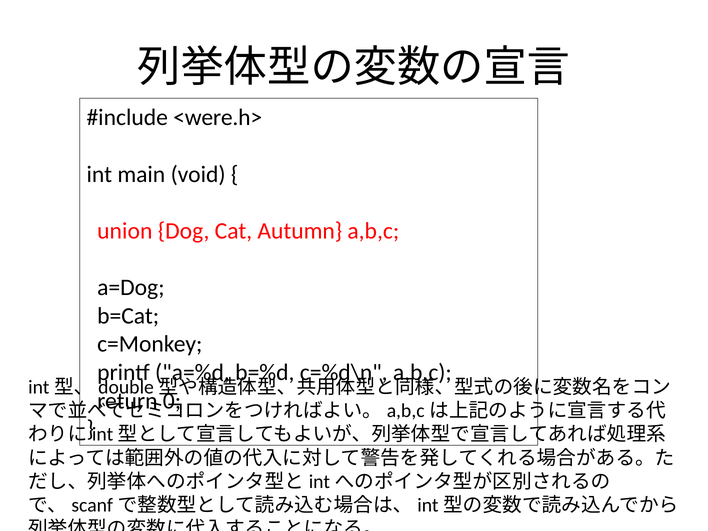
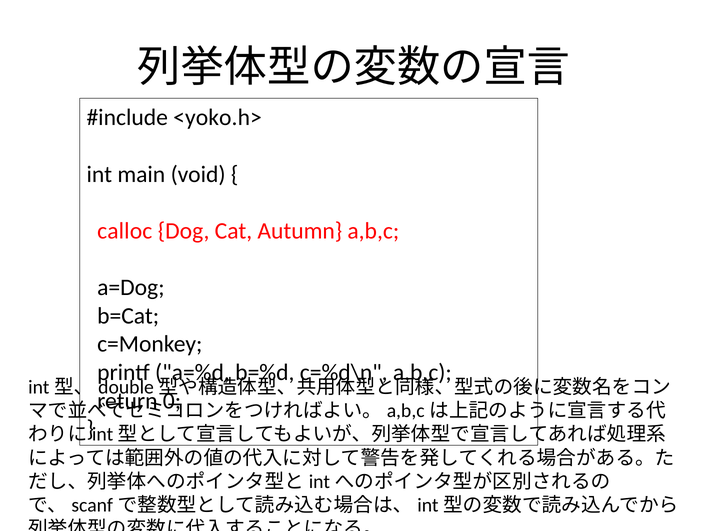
<were.h>: <were.h> -> <yoko.h> (218, 118)
union: union -> calloc (125, 231)
